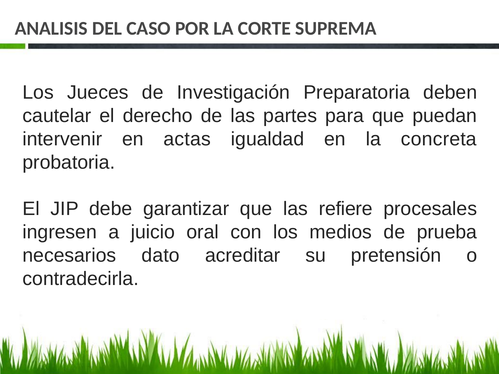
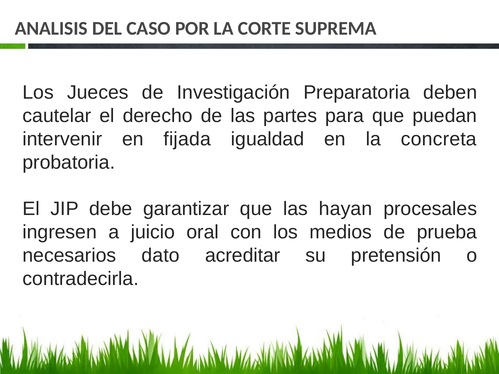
actas: actas -> fijada (187, 139)
refiere: refiere -> hayan (346, 209)
